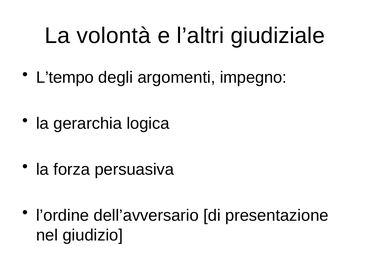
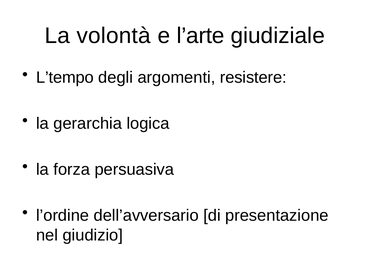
l’altri: l’altri -> l’arte (201, 36)
impegno: impegno -> resistere (253, 78)
